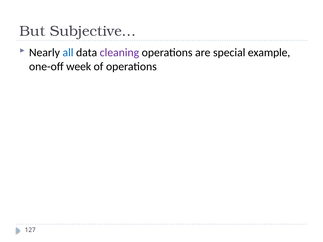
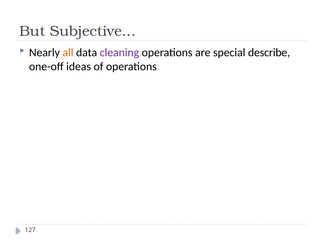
all colour: blue -> orange (68, 52)
example: example -> describe (269, 52)
week: week -> ideas (79, 66)
